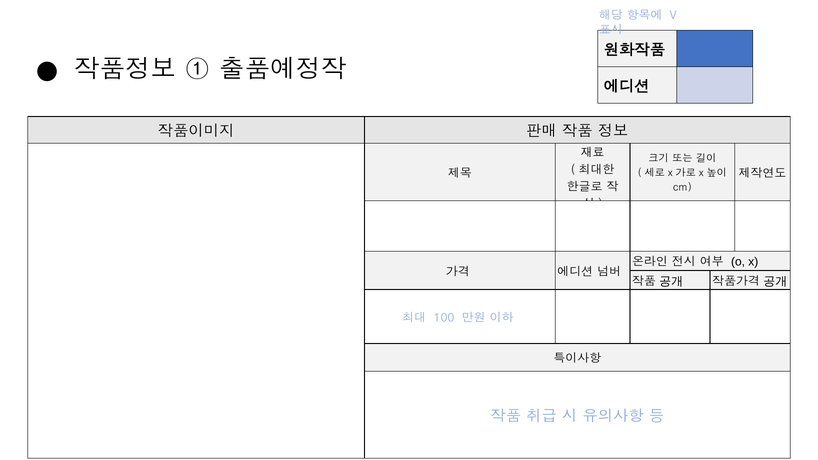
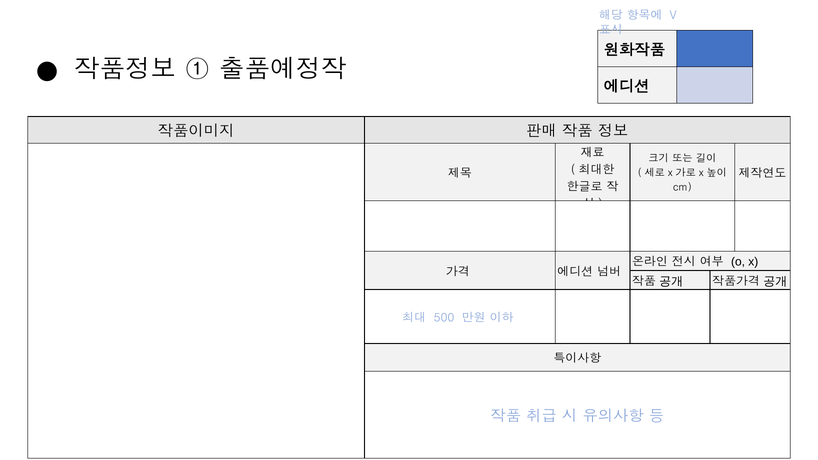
100: 100 -> 500 (444, 318)
